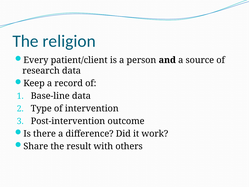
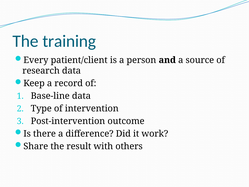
religion: religion -> training (69, 41)
